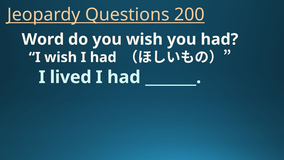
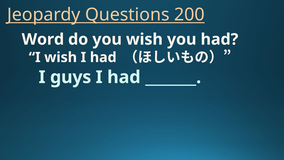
lived: lived -> guys (71, 77)
